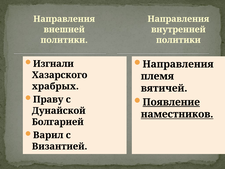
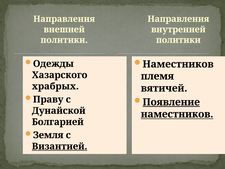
Изгнали: Изгнали -> Одежды (53, 64)
Направления: Направления -> Наместников (178, 64)
Варил: Варил -> Земля (48, 135)
Византией underline: none -> present (60, 146)
